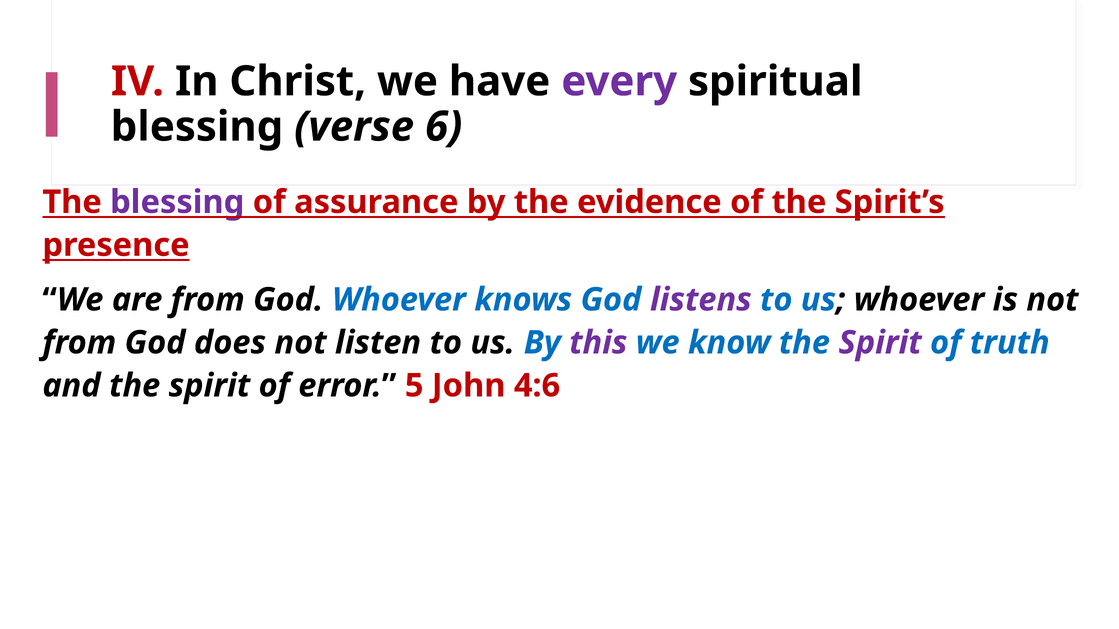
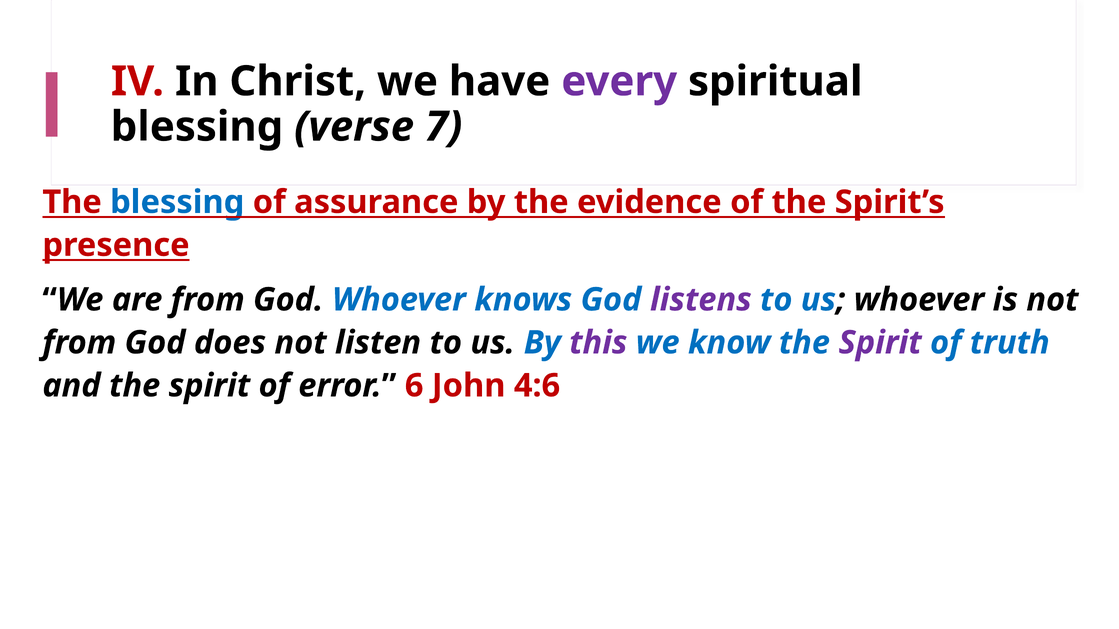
6: 6 -> 7 (444, 127)
blessing colour: purple -> blue (177, 202)
5: 5 -> 6 (414, 386)
